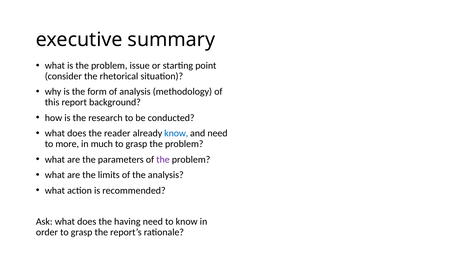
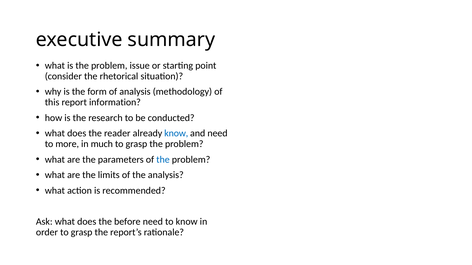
background: background -> information (115, 102)
the colour: purple -> blue (163, 160)
having: having -> before (127, 222)
